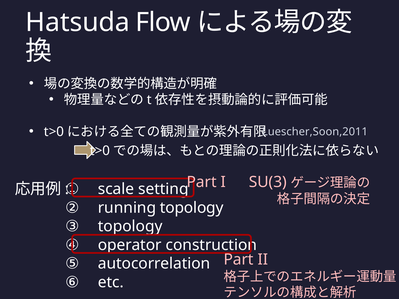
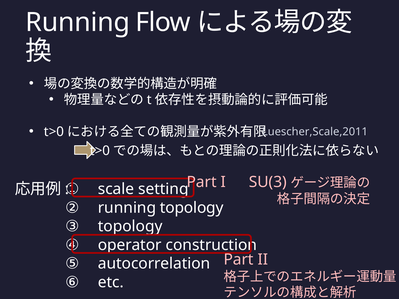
Hatsuda: Hatsuda -> Running (78, 22)
Luescher,Soon,2011: Luescher,Soon,2011 -> Luescher,Scale,2011 (315, 132)
